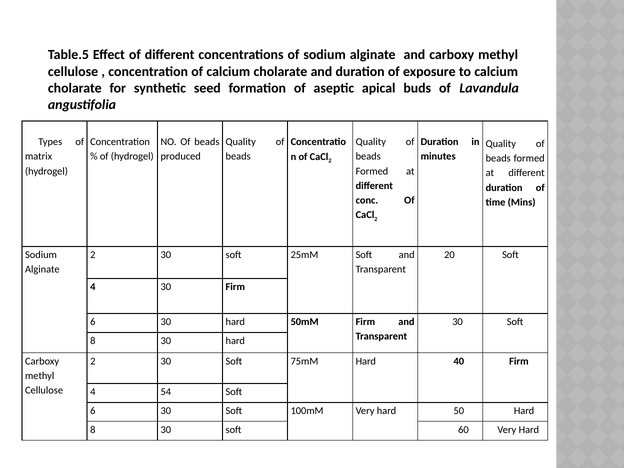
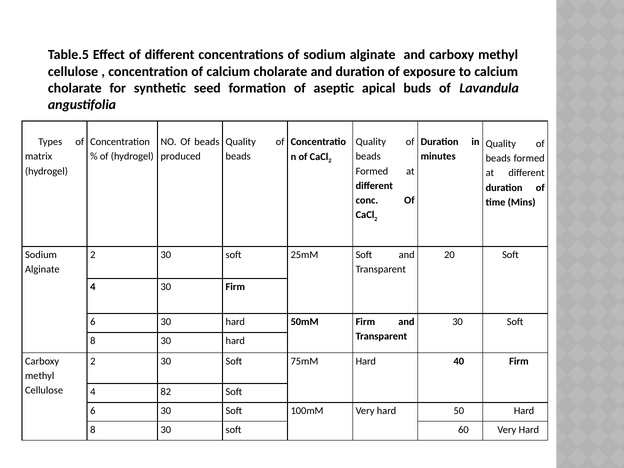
54: 54 -> 82 (166, 392)
